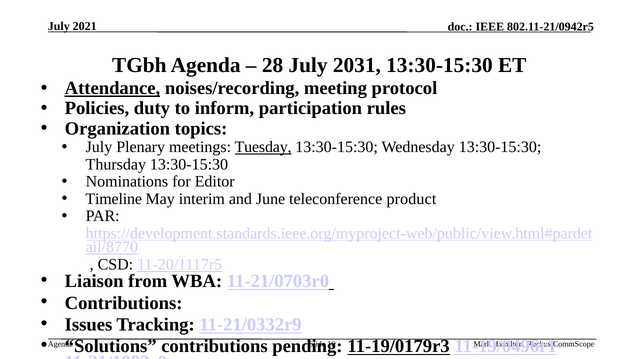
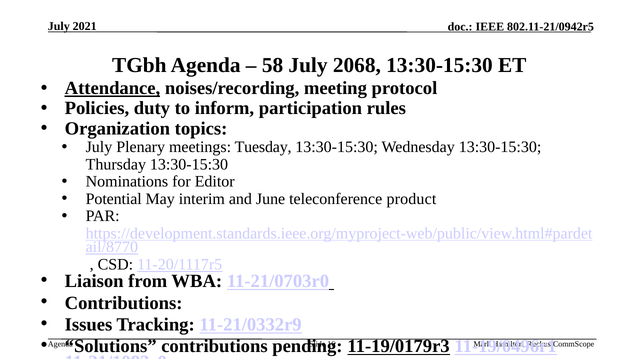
28: 28 -> 58 (273, 65)
2031: 2031 -> 2068 (357, 65)
Tuesday underline: present -> none (263, 147)
Timeline: Timeline -> Potential (114, 199)
